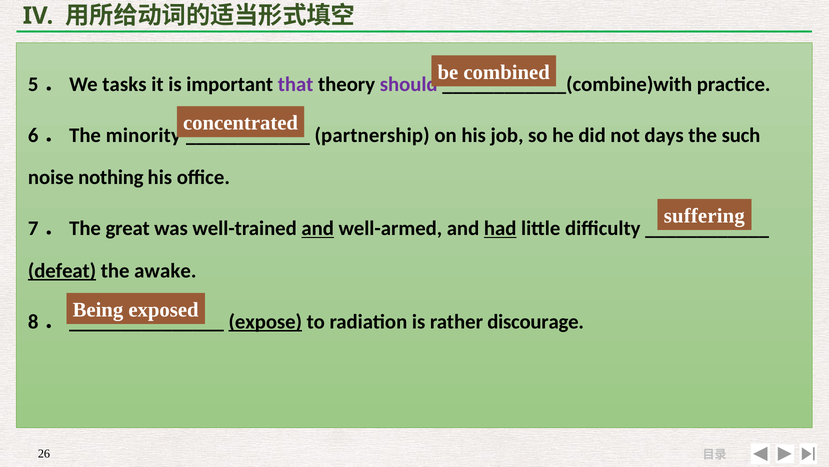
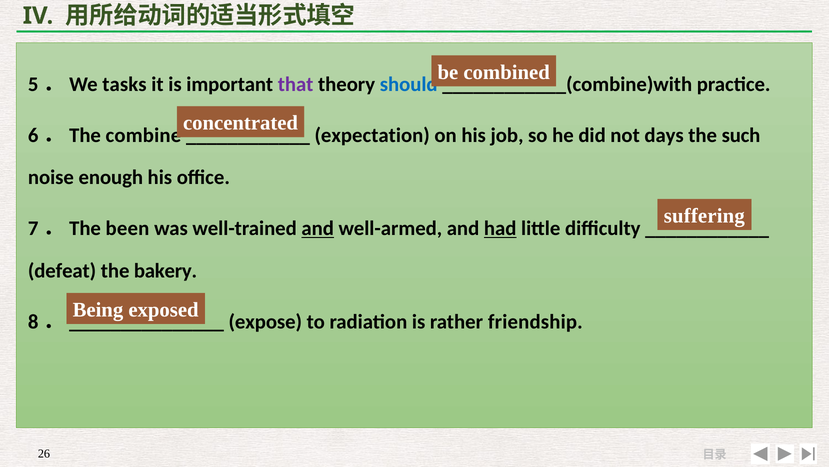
should colour: purple -> blue (409, 84)
minority: minority -> combine (143, 135)
partnership: partnership -> expectation (372, 135)
nothing: nothing -> enough (111, 177)
great: great -> been (127, 228)
defeat underline: present -> none (62, 270)
awake: awake -> bakery (165, 270)
expose underline: present -> none (265, 321)
discourage: discourage -> friendship (535, 321)
